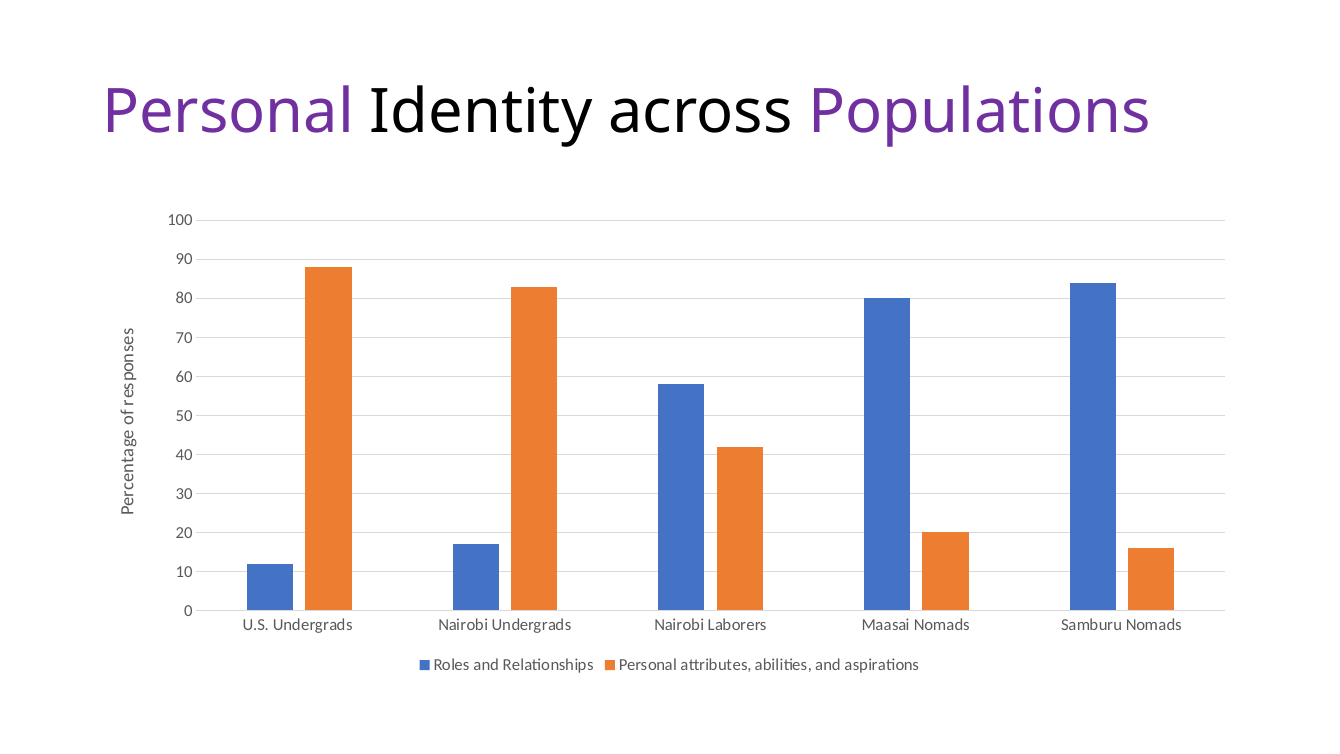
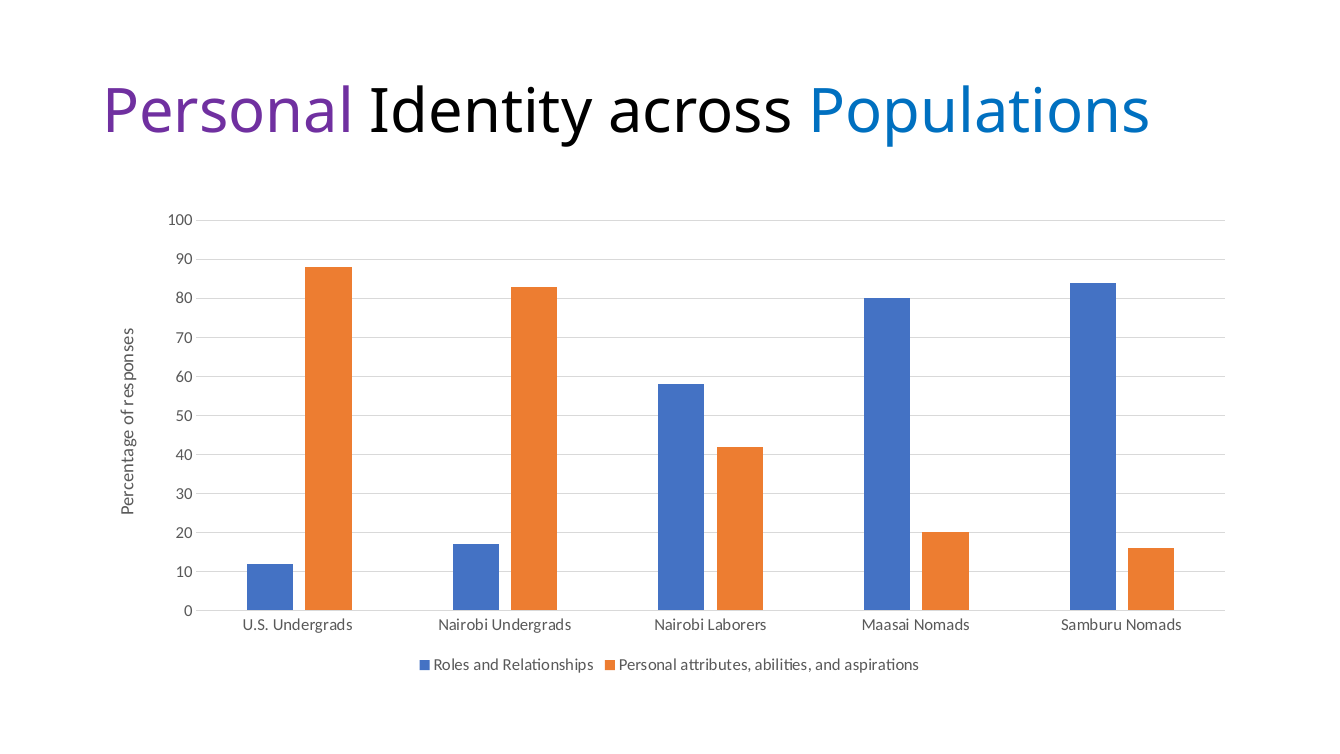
Populations colour: purple -> blue (980, 113)
